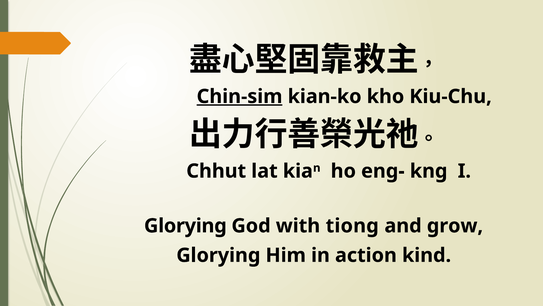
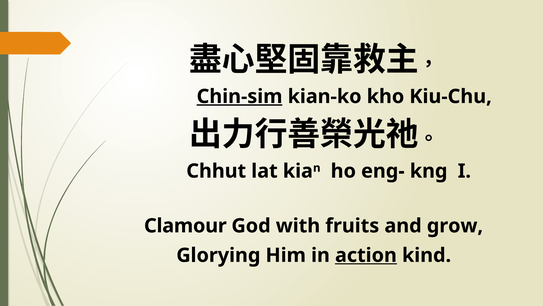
Glorying: Glorying -> Clamour (185, 225)
tiong: tiong -> fruits (352, 225)
action underline: none -> present (366, 255)
